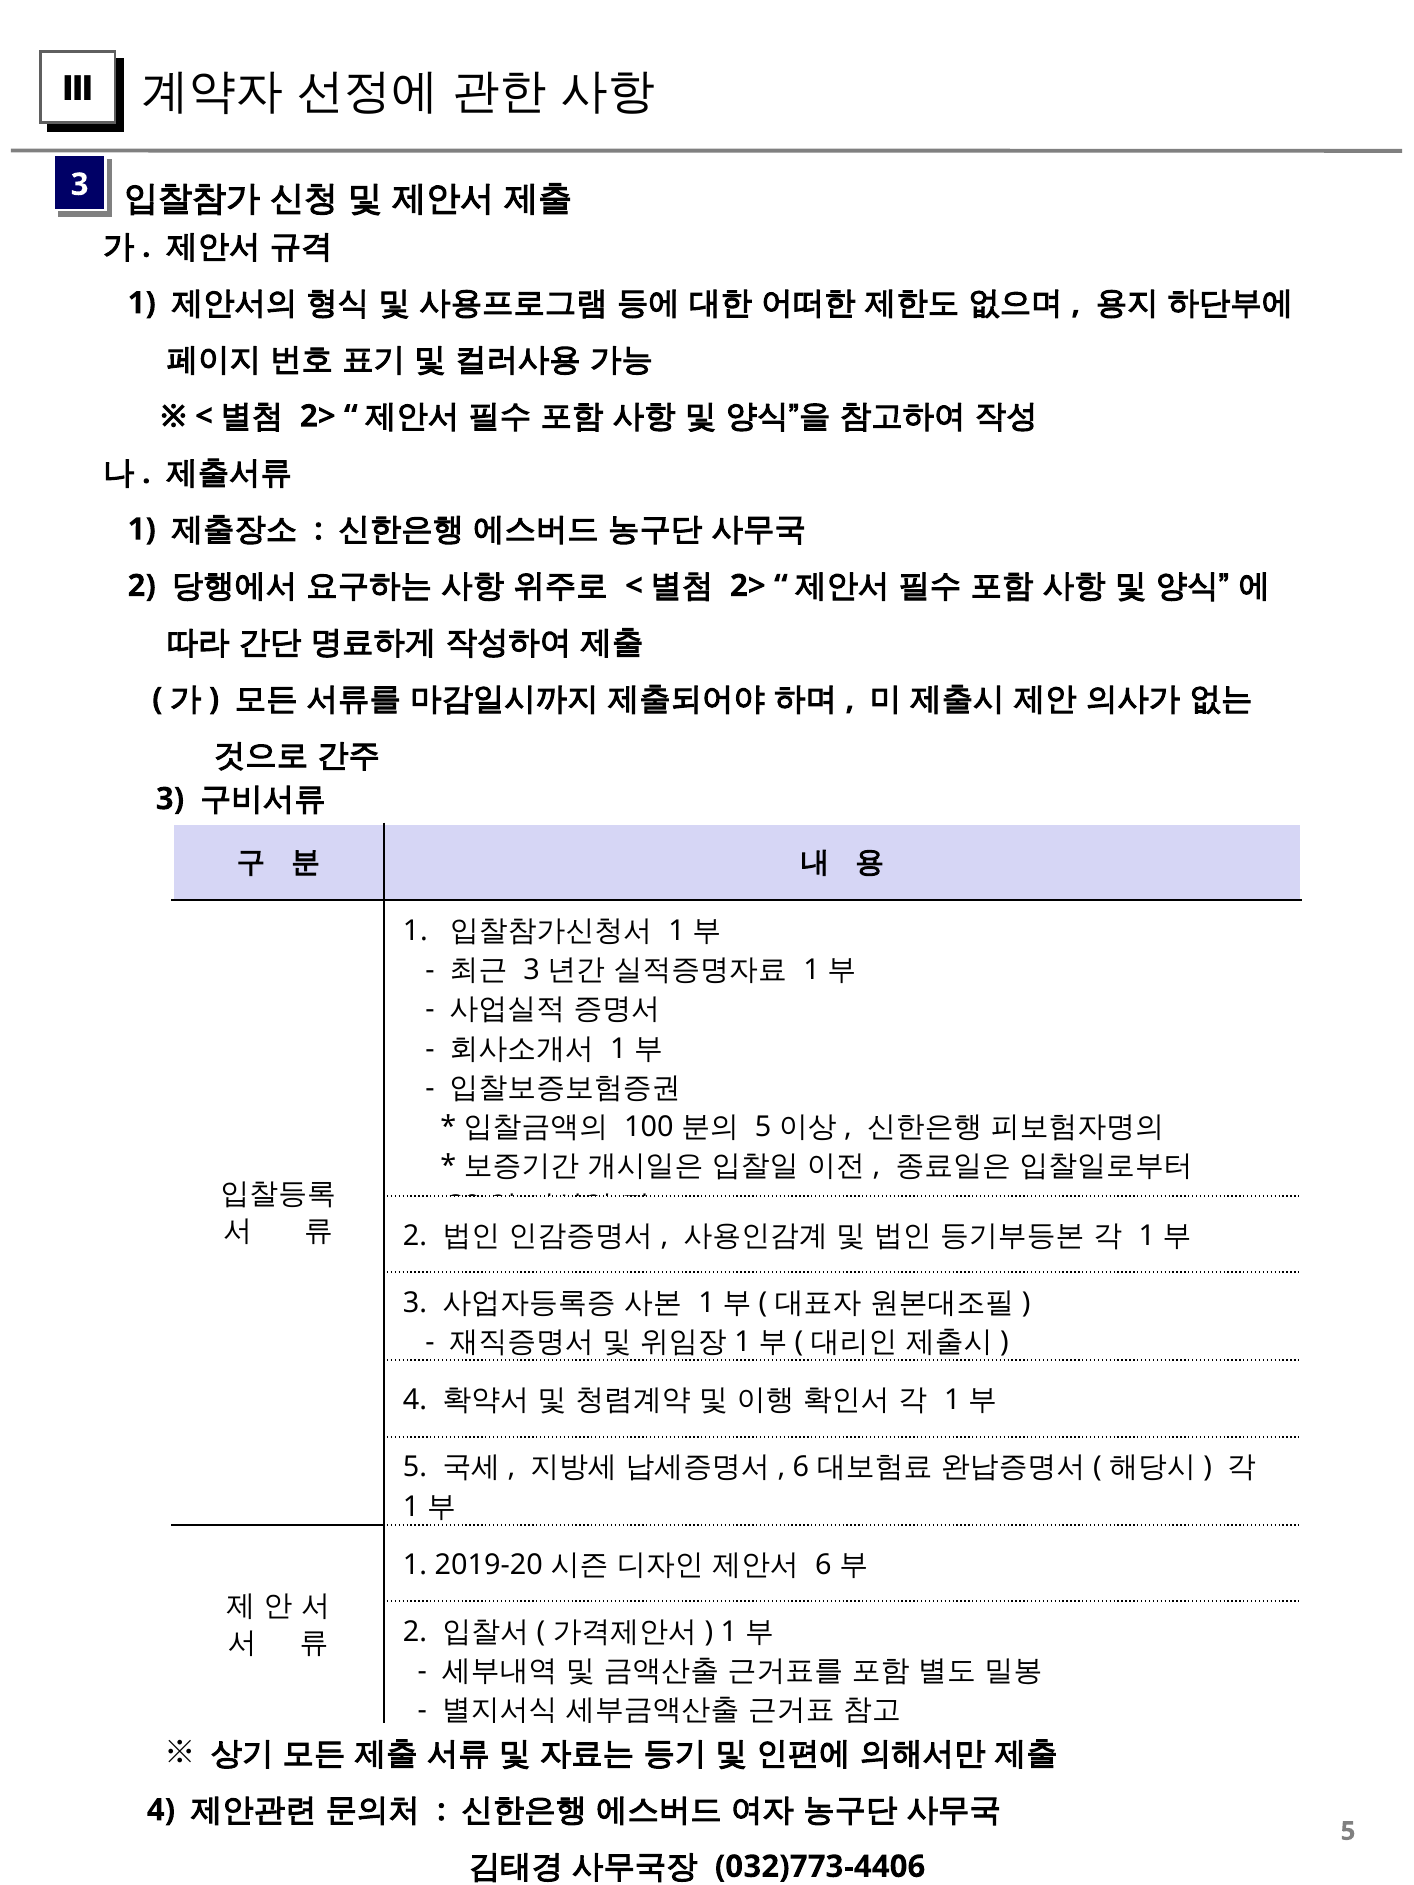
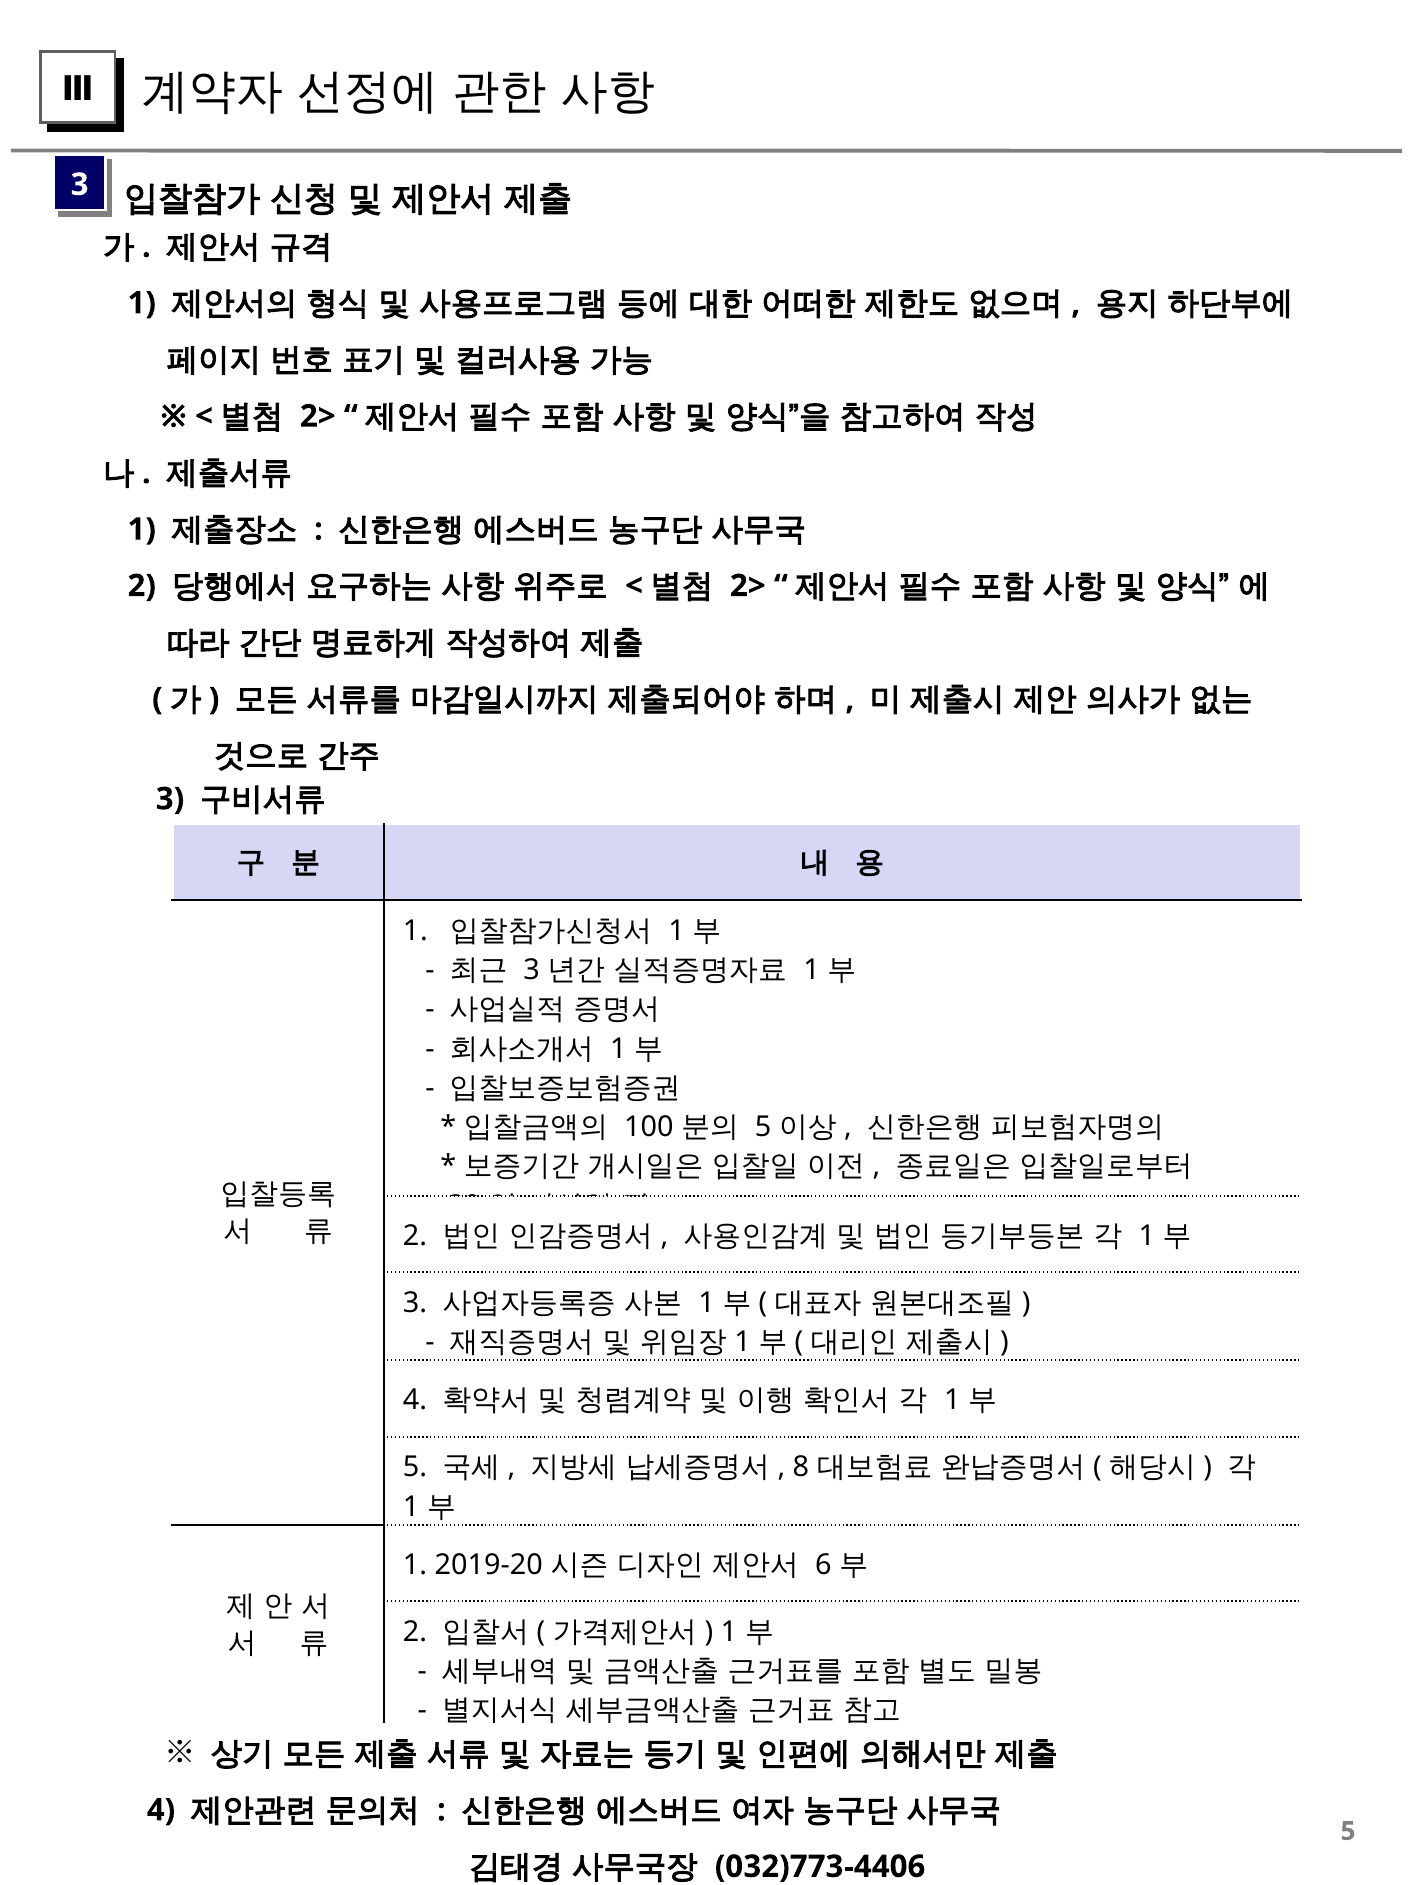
6: 6 -> 8 (801, 1468)
